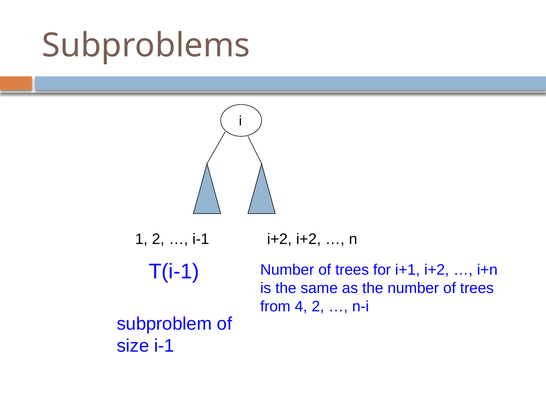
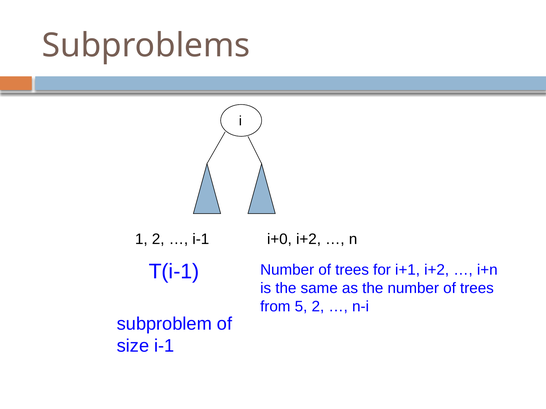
i-1 i+2: i+2 -> i+0 (279, 239)
4: 4 -> 5 (301, 307)
